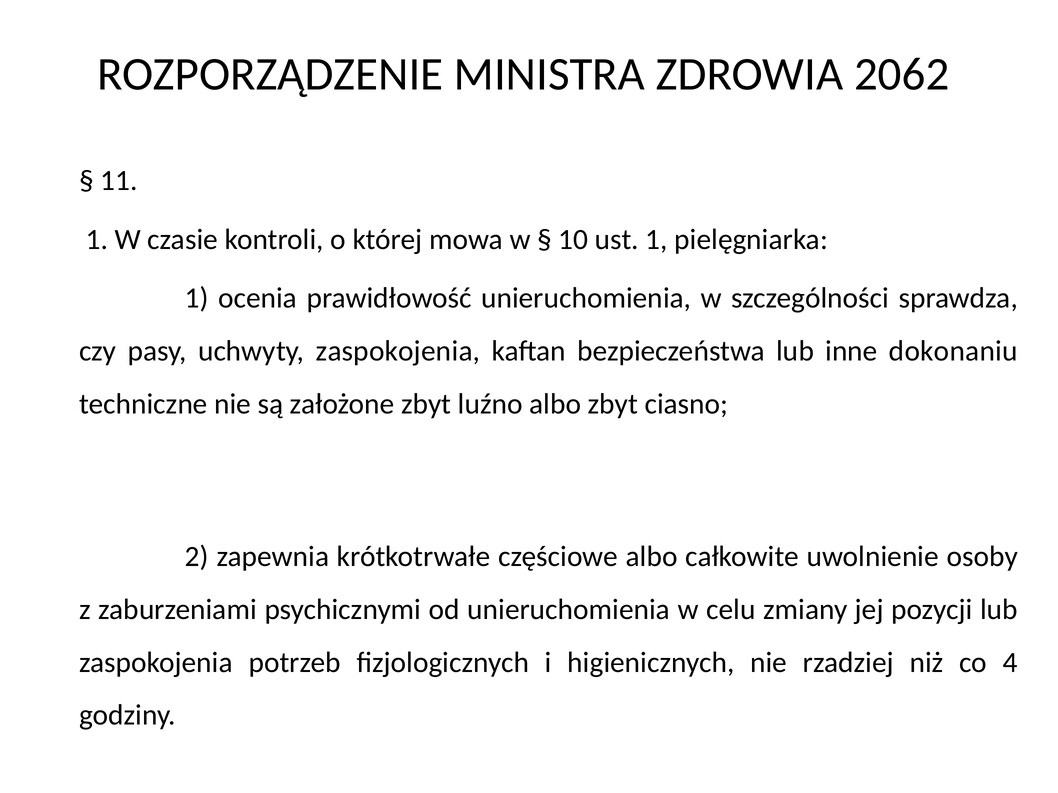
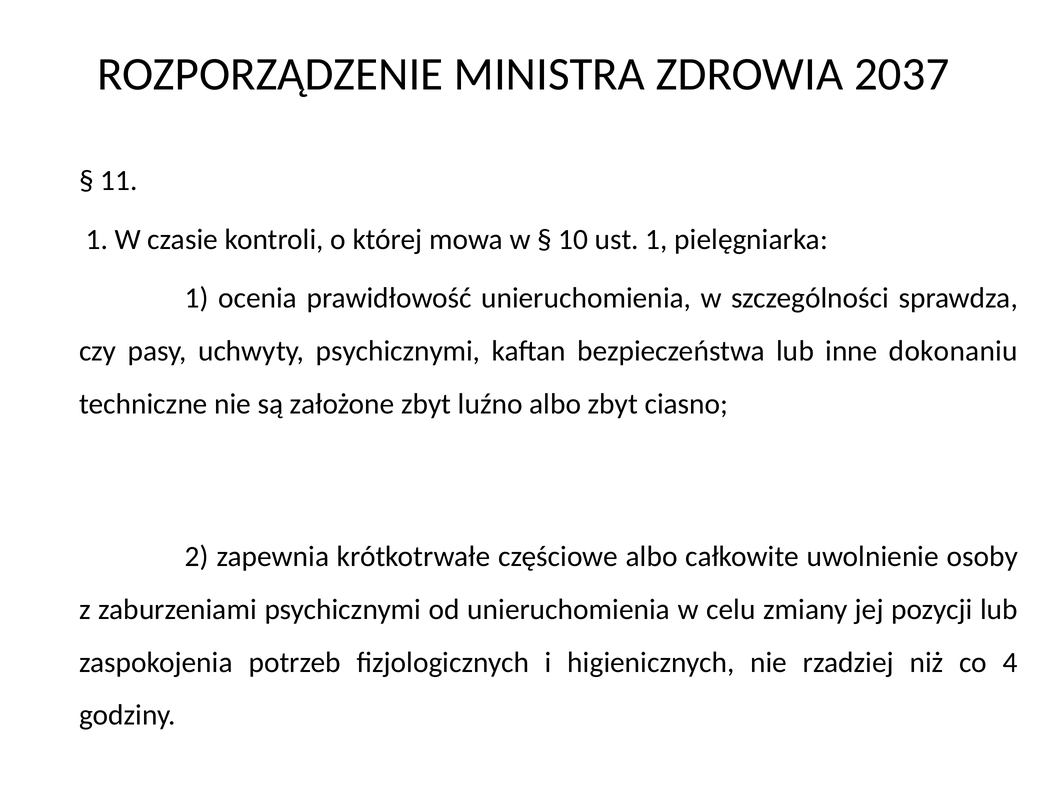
2062: 2062 -> 2037 (902, 74)
uchwyty zaspokojenia: zaspokojenia -> psychicznymi (398, 351)
